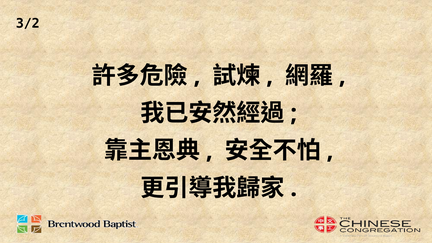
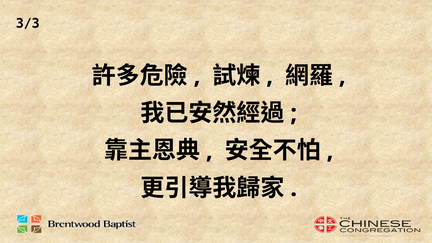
3/2: 3/2 -> 3/3 (28, 23)
